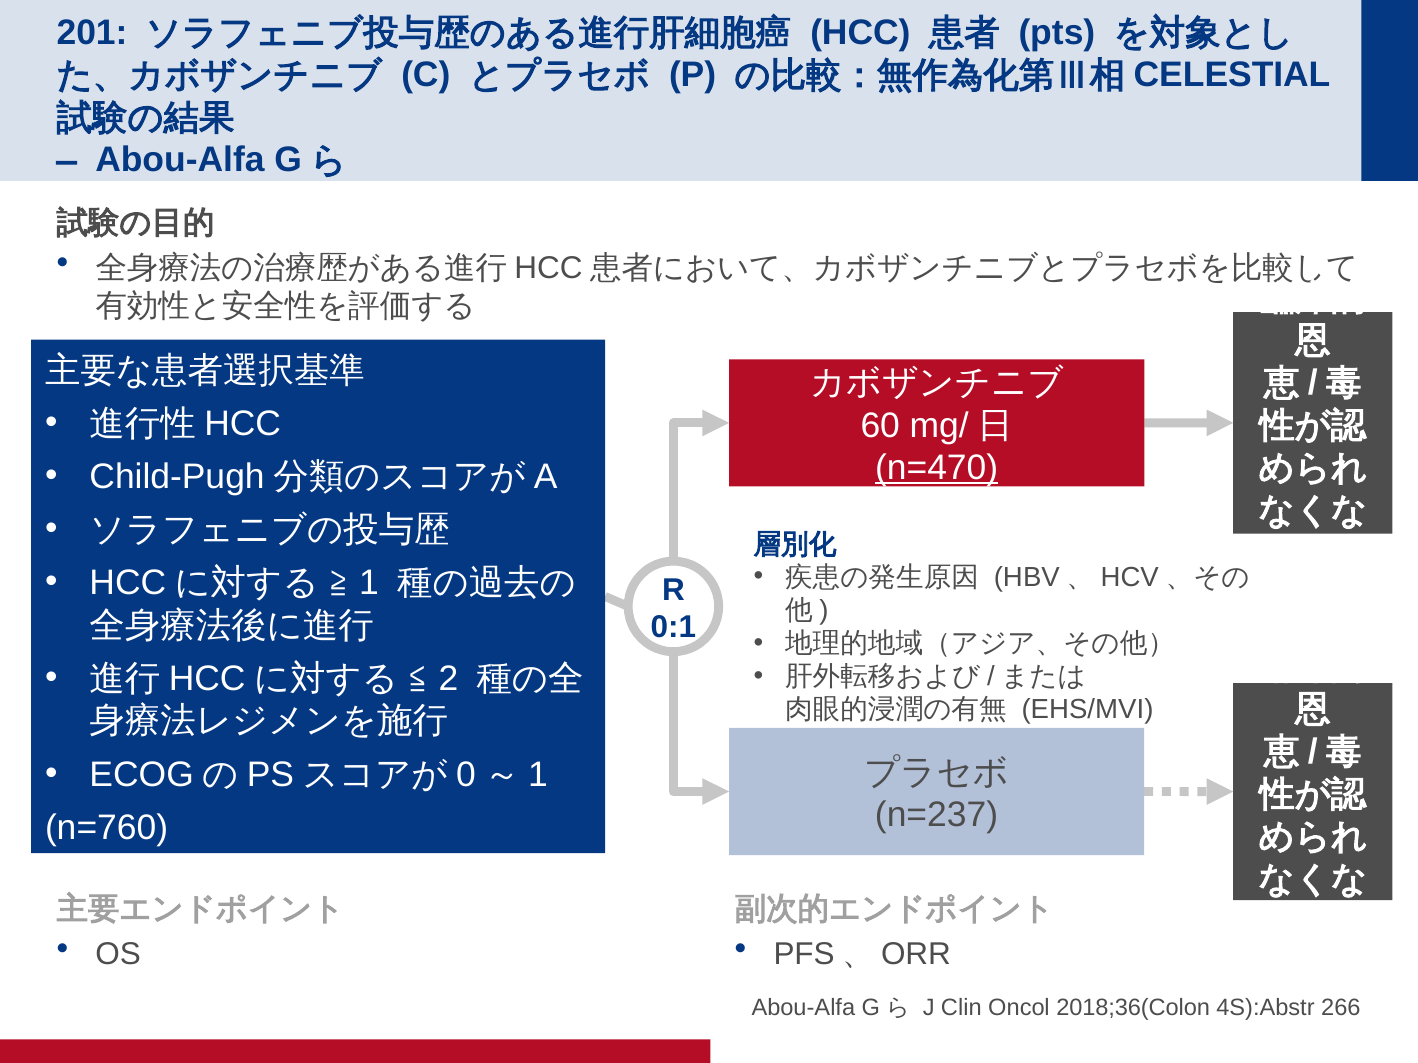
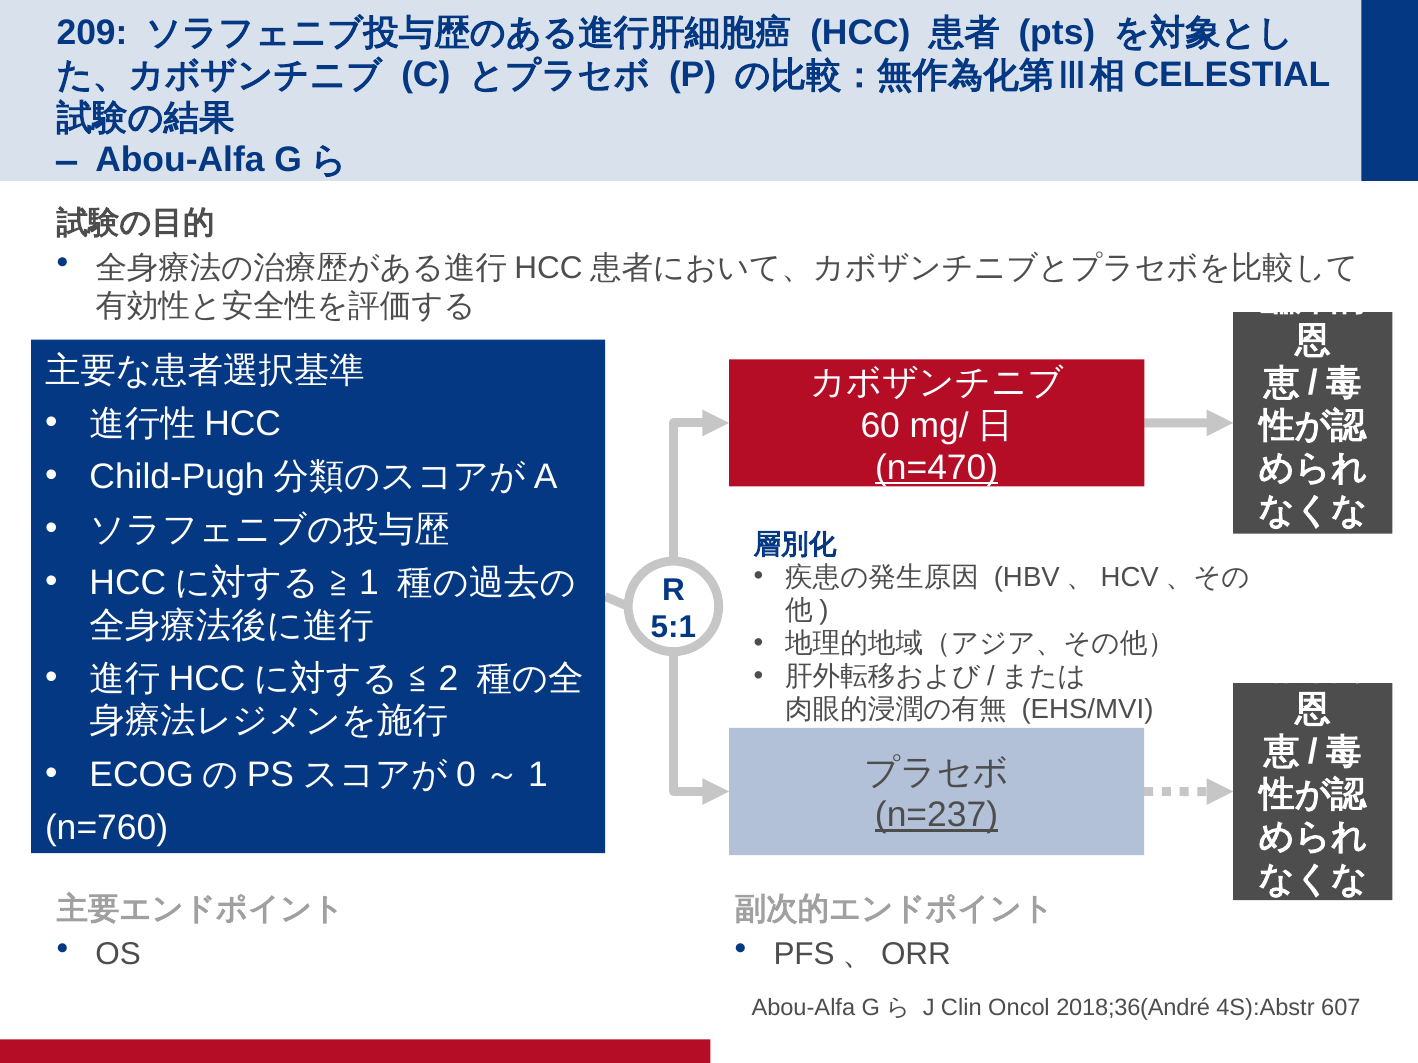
201: 201 -> 209 (92, 33)
0:1: 0:1 -> 5:1 (673, 628)
n=237 underline: none -> present (937, 816)
2018;36(Colon: 2018;36(Colon -> 2018;36(André (1133, 1008)
266: 266 -> 607 (1341, 1008)
